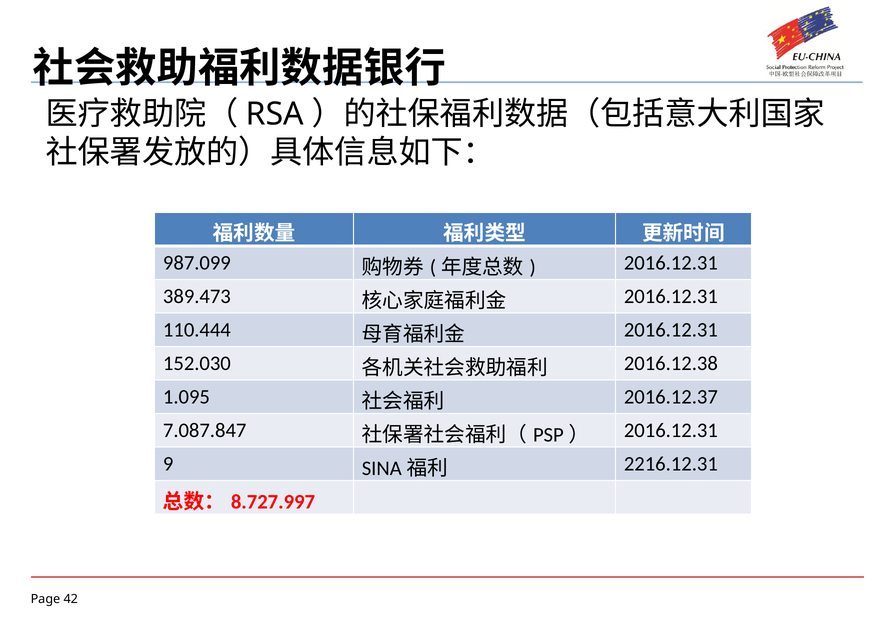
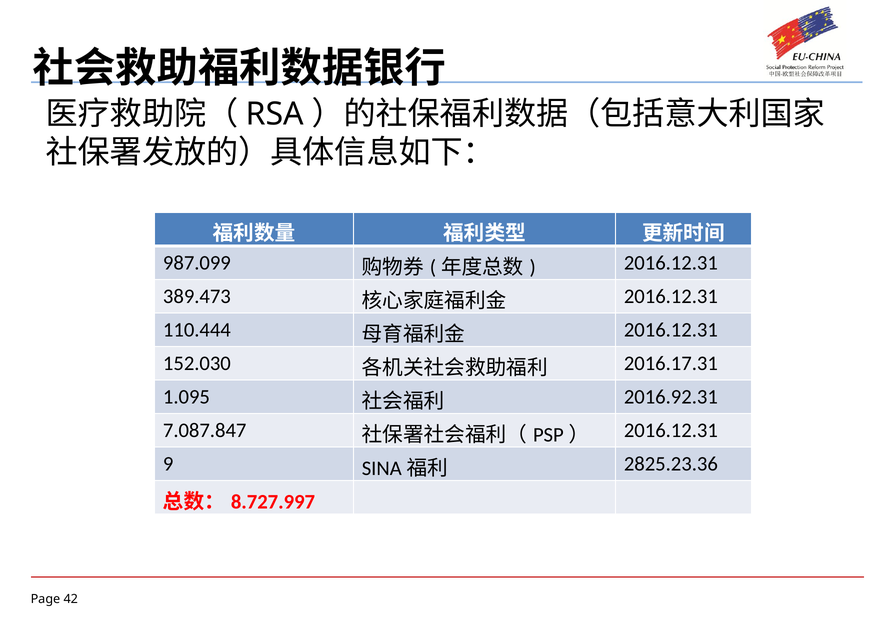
2016.12.38: 2016.12.38 -> 2016.17.31 (671, 363)
2016.12.37: 2016.12.37 -> 2016.92.31 (671, 397)
2216.12.31: 2216.12.31 -> 2825.23.36 (671, 464)
